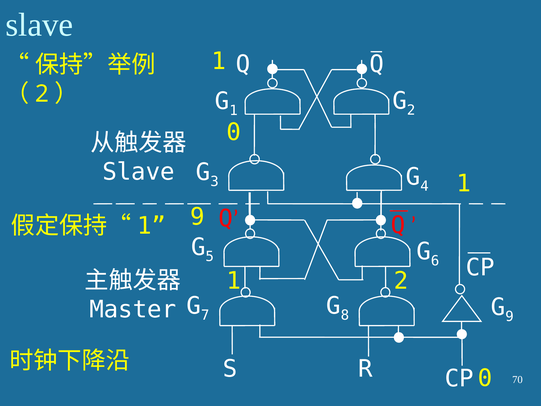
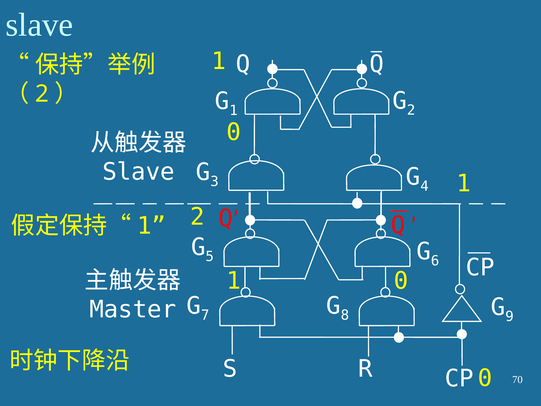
9: 9 -> 2 (198, 217)
1 2: 2 -> 0 (401, 281)
